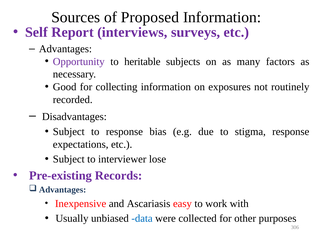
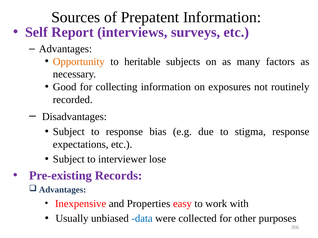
Proposed: Proposed -> Prepatent (150, 17)
Opportunity colour: purple -> orange (79, 62)
Ascariasis: Ascariasis -> Properties (149, 204)
